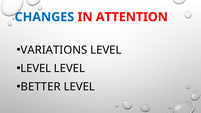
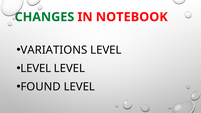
CHANGES colour: blue -> green (44, 17)
ATTENTION: ATTENTION -> NOTEBOOK (132, 17)
BETTER: BETTER -> FOUND (41, 87)
